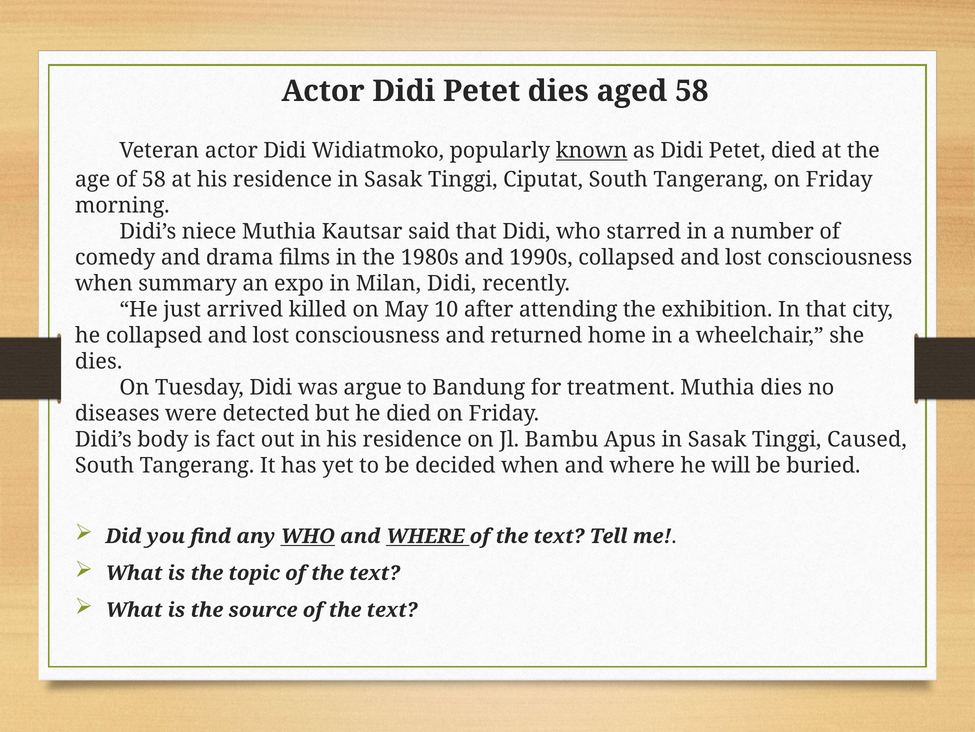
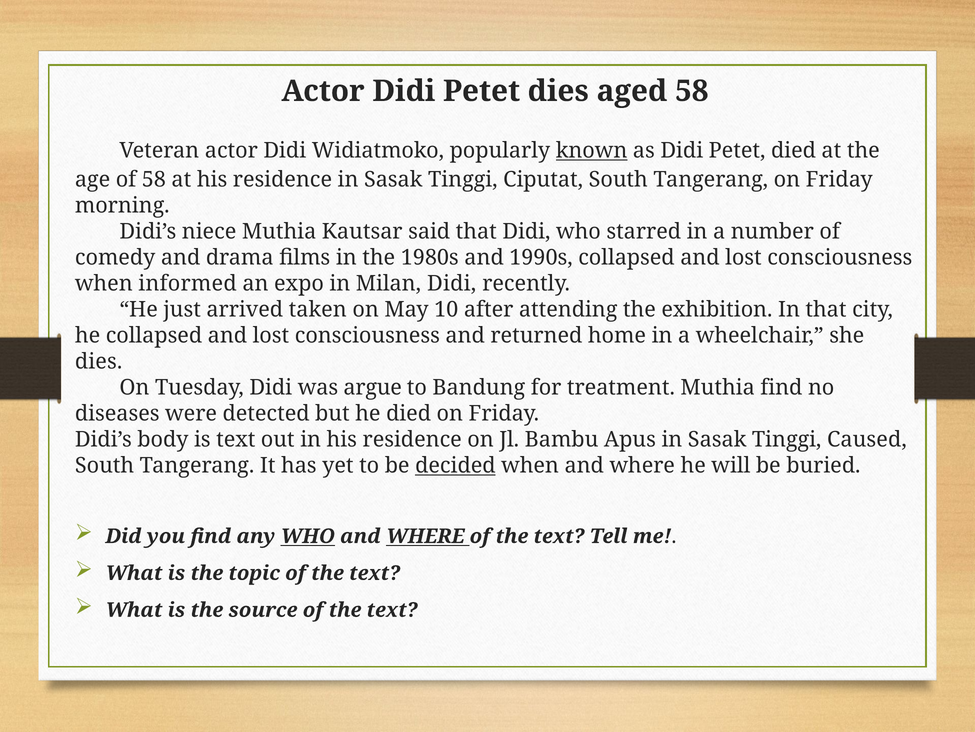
summary: summary -> informed (187, 283)
killed: killed -> taken (318, 309)
Muthia dies: dies -> find (781, 387)
is fact: fact -> text (236, 439)
decided underline: none -> present (455, 465)
